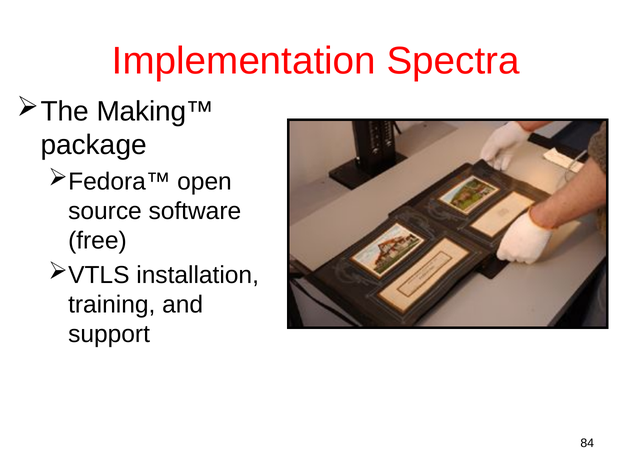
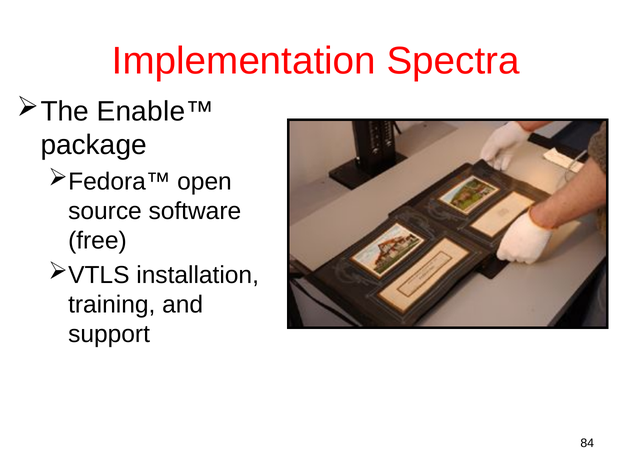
Making™: Making™ -> Enable™ (155, 112)
